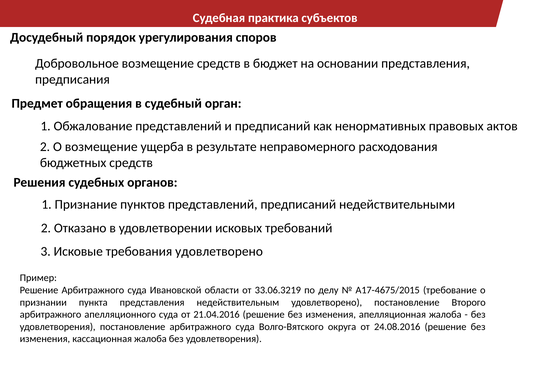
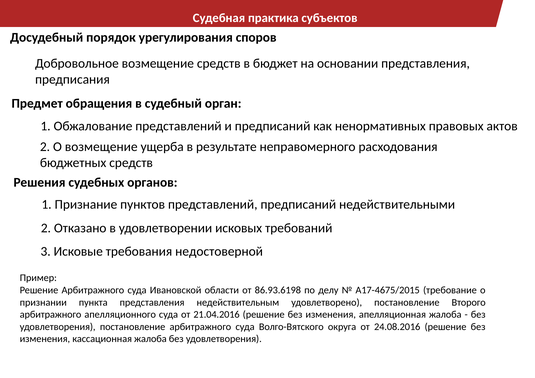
требования удовлетворено: удовлетворено -> недостоверной (219, 252)
33.06.3219: 33.06.3219 -> 86.93.6198 (278, 290)
